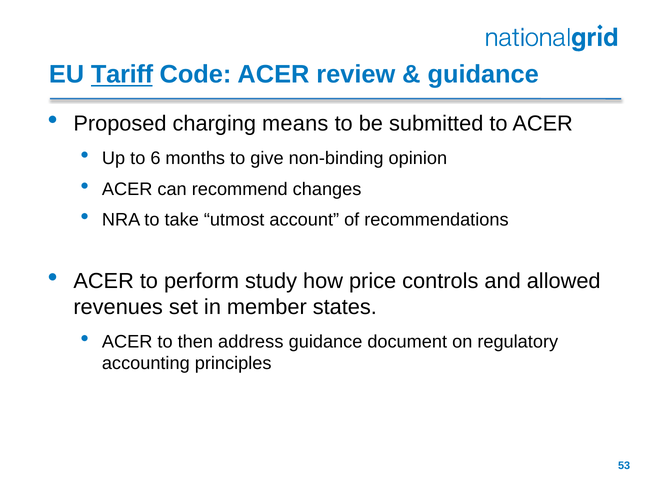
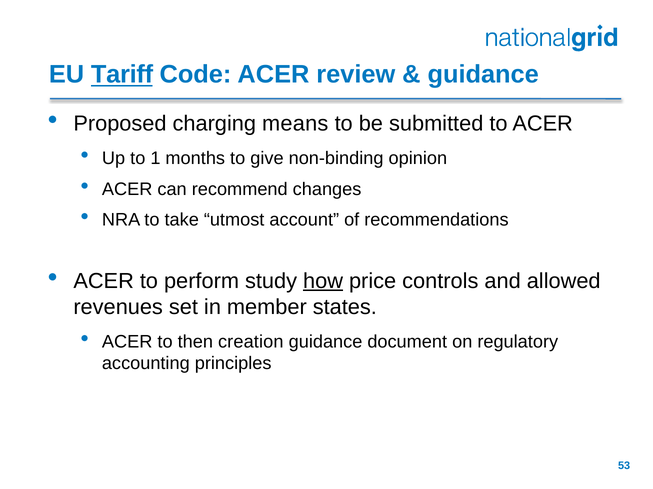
6: 6 -> 1 (155, 159)
how underline: none -> present (323, 281)
address: address -> creation (251, 342)
